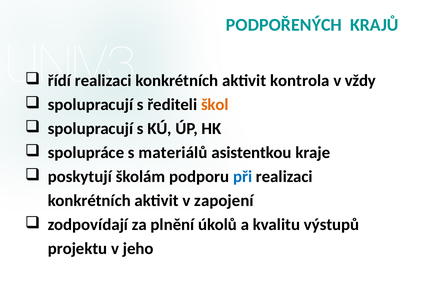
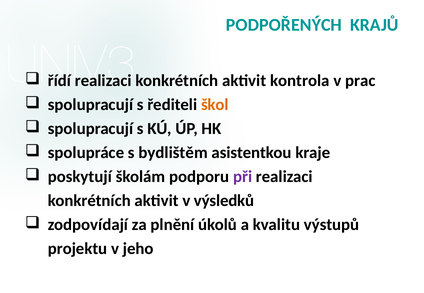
vždy: vždy -> prac (360, 81)
materiálů: materiálů -> bydlištěm (173, 153)
při colour: blue -> purple (243, 177)
zapojení: zapojení -> výsledků (224, 201)
